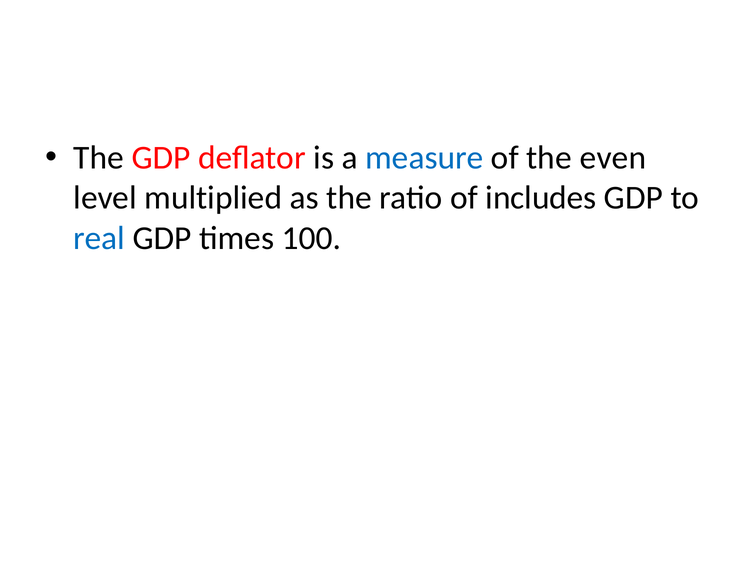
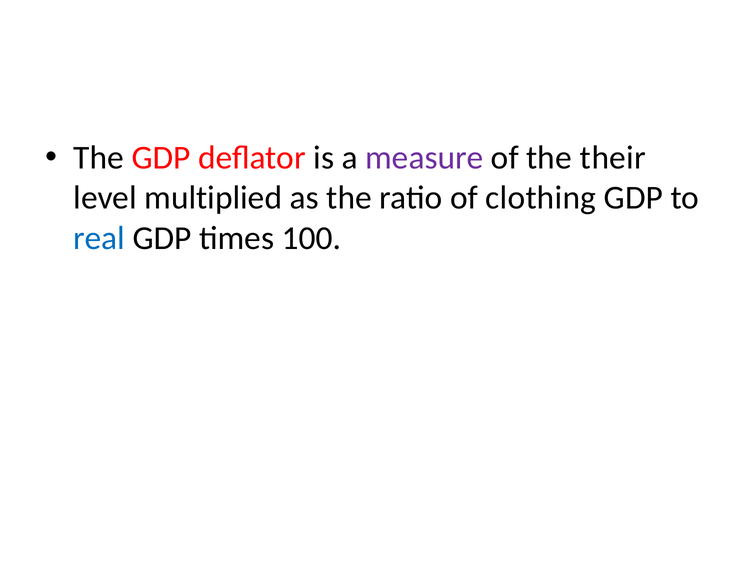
measure colour: blue -> purple (424, 158)
even: even -> their (613, 158)
includes: includes -> clothing (541, 198)
